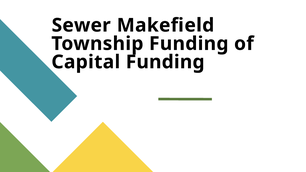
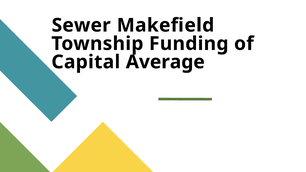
Capital Funding: Funding -> Average (165, 62)
